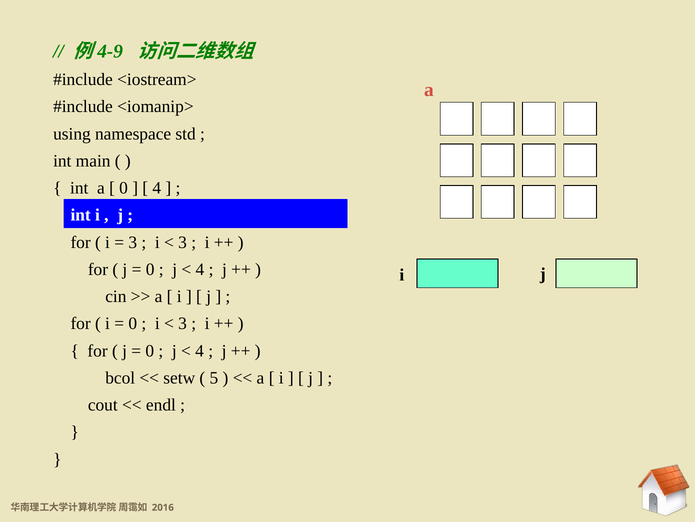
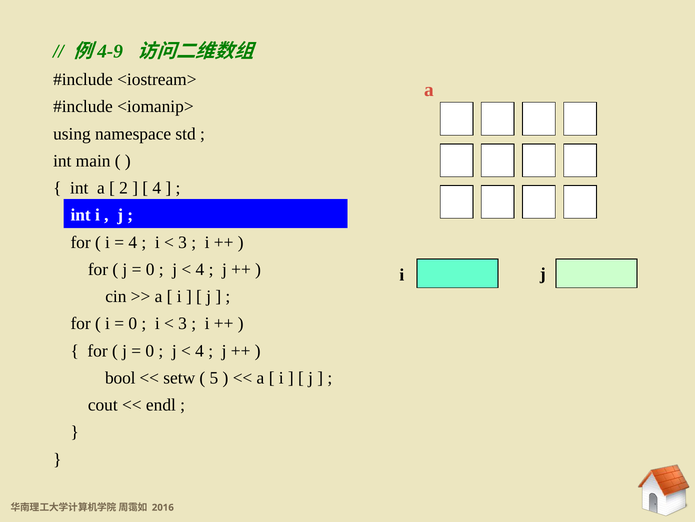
0: 0 -> 2 (124, 188)
3: 3 -> 4 (133, 242)
bcol: bcol -> bool (120, 377)
